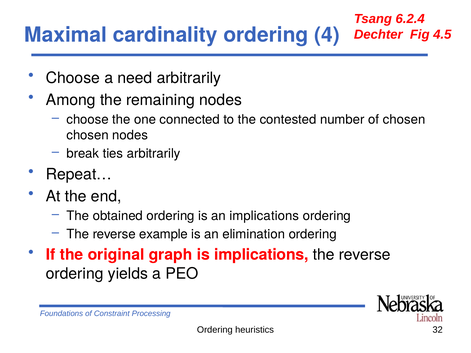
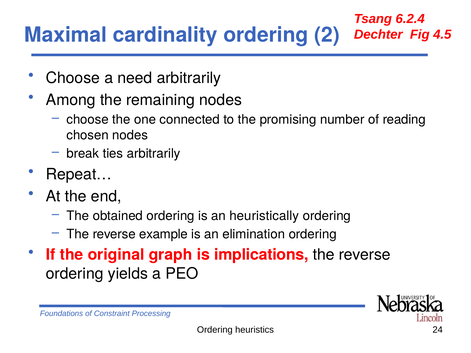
4: 4 -> 2 (327, 35)
contested: contested -> promising (288, 120)
of chosen: chosen -> reading (404, 120)
an implications: implications -> heuristically (264, 216)
32: 32 -> 24 (438, 330)
